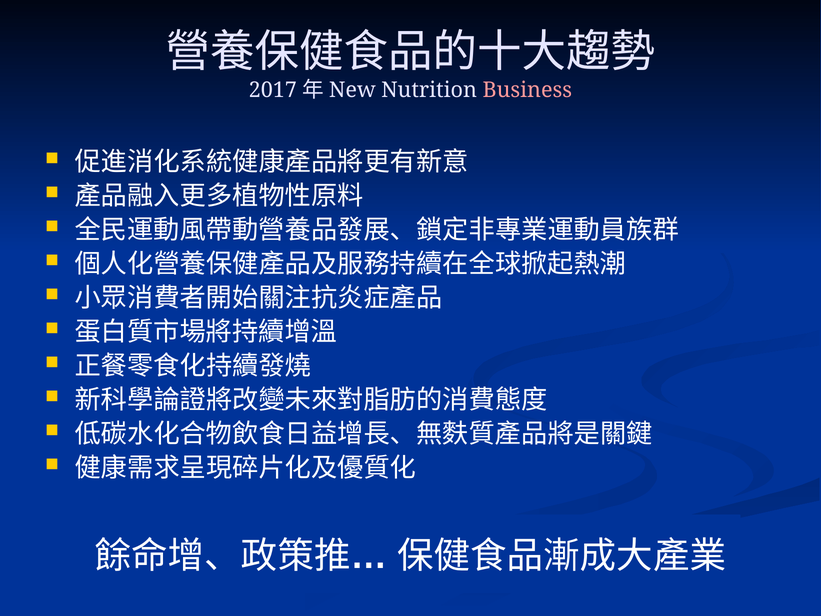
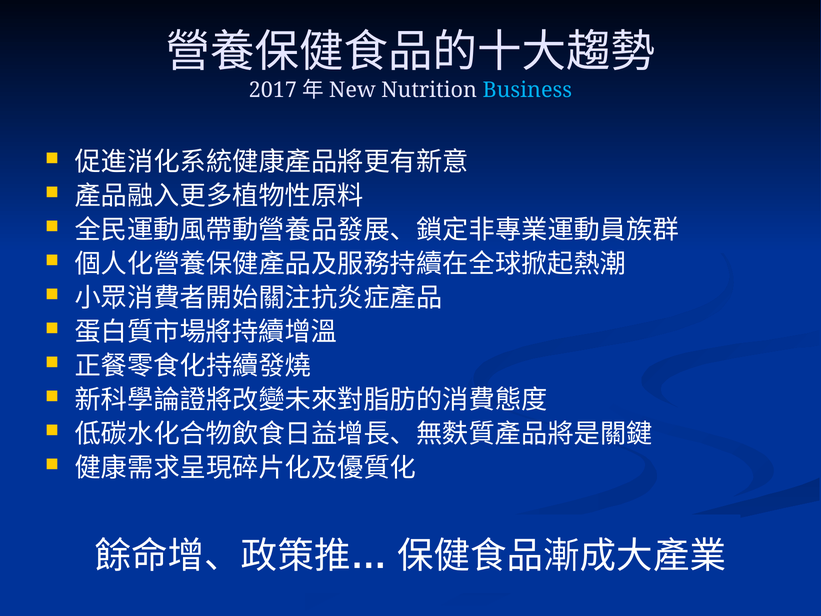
Business colour: pink -> light blue (527, 90)
